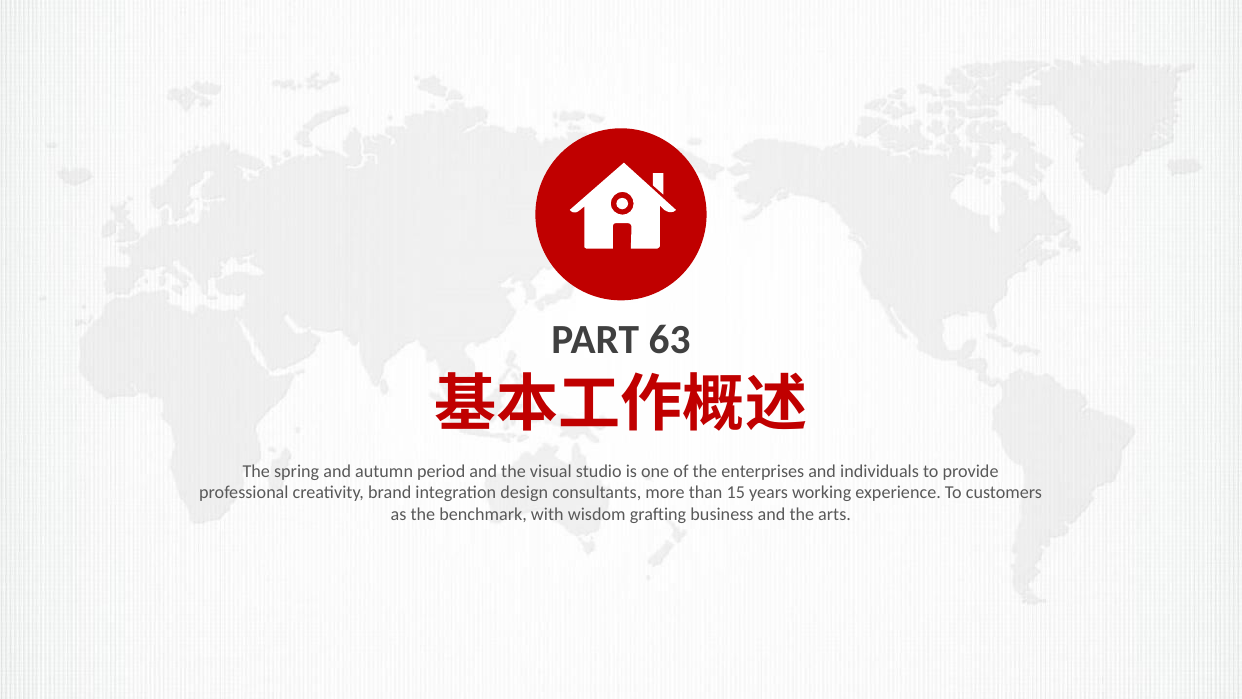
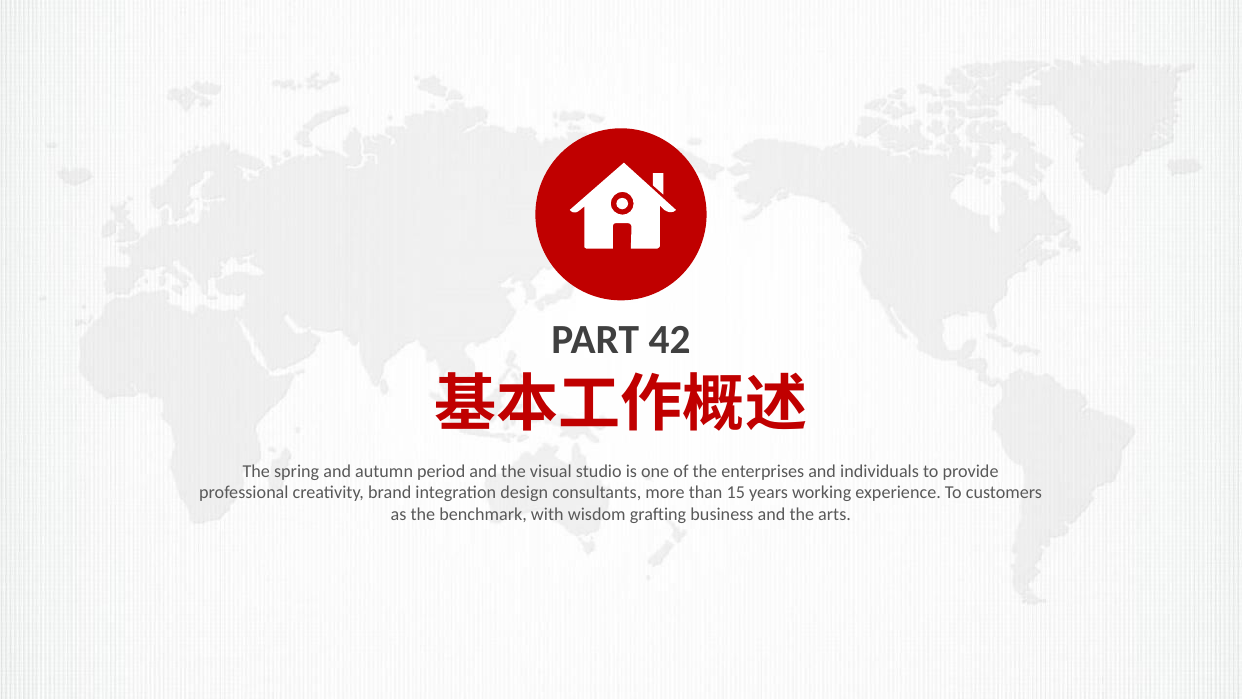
63: 63 -> 42 (670, 339)
